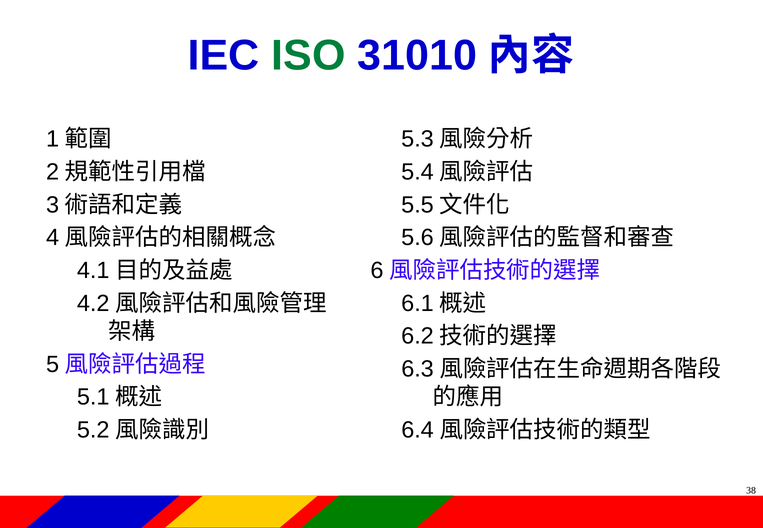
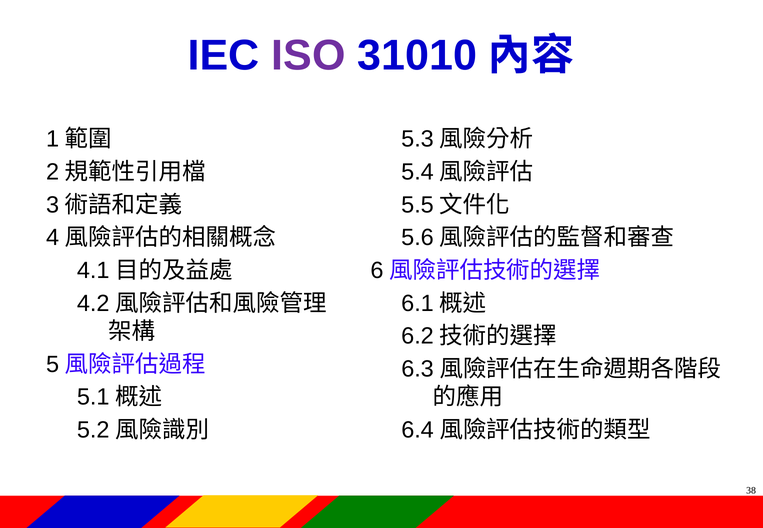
ISO colour: green -> purple (309, 56)
